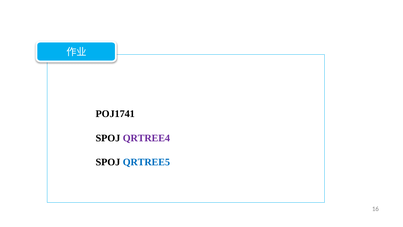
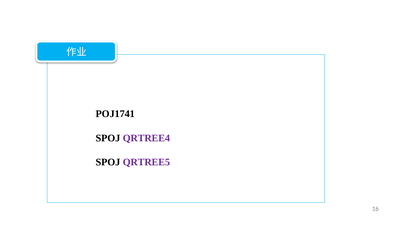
QRTREE5 colour: blue -> purple (146, 162)
